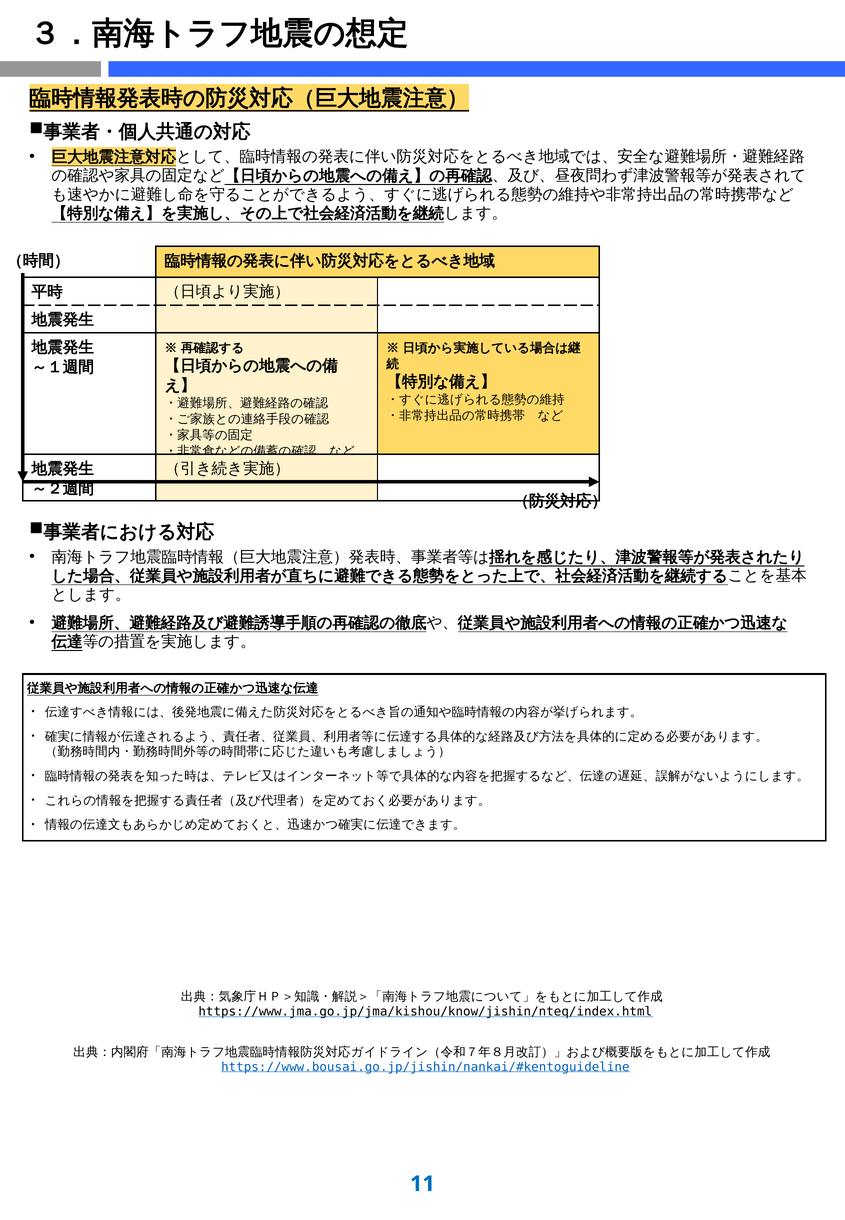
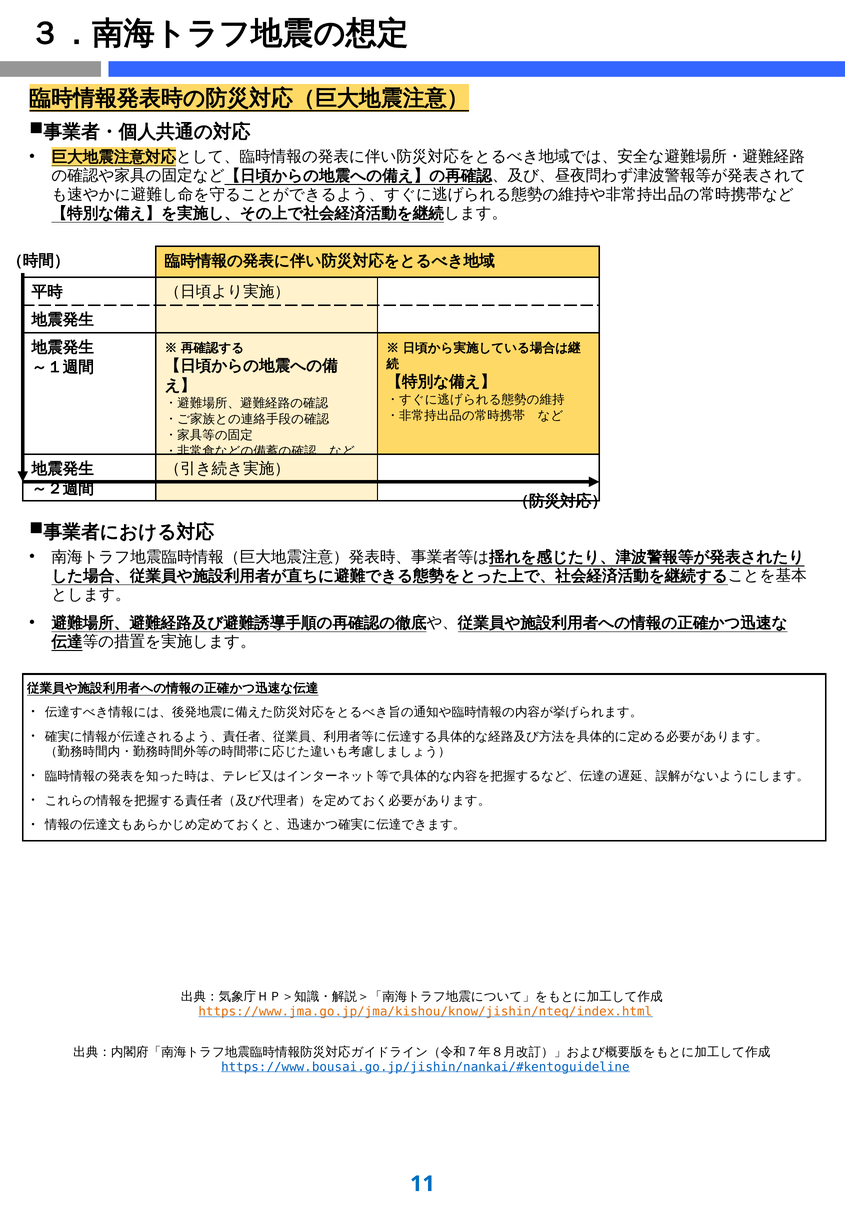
https://www.jma.go.jp/jma/kishou/know/jishin/nteq/index.html colour: black -> orange (425, 1012)
